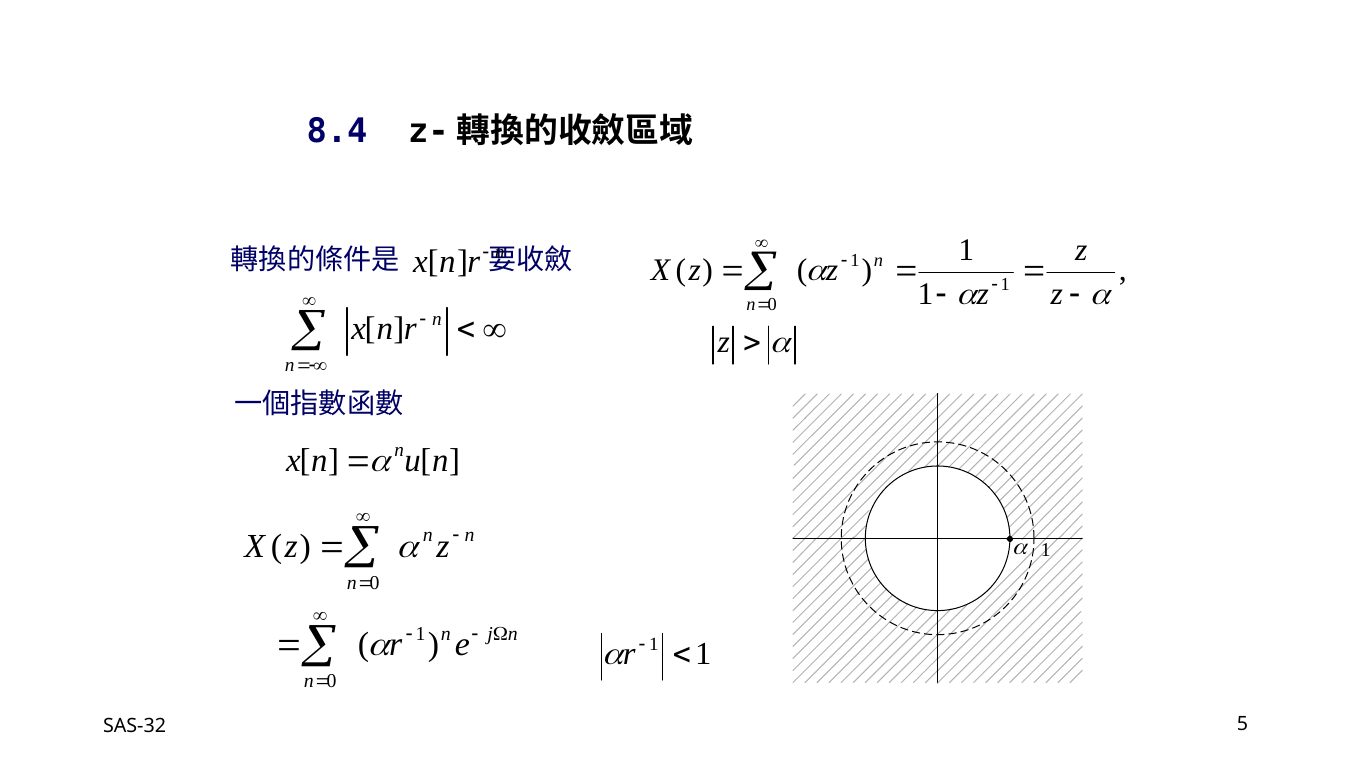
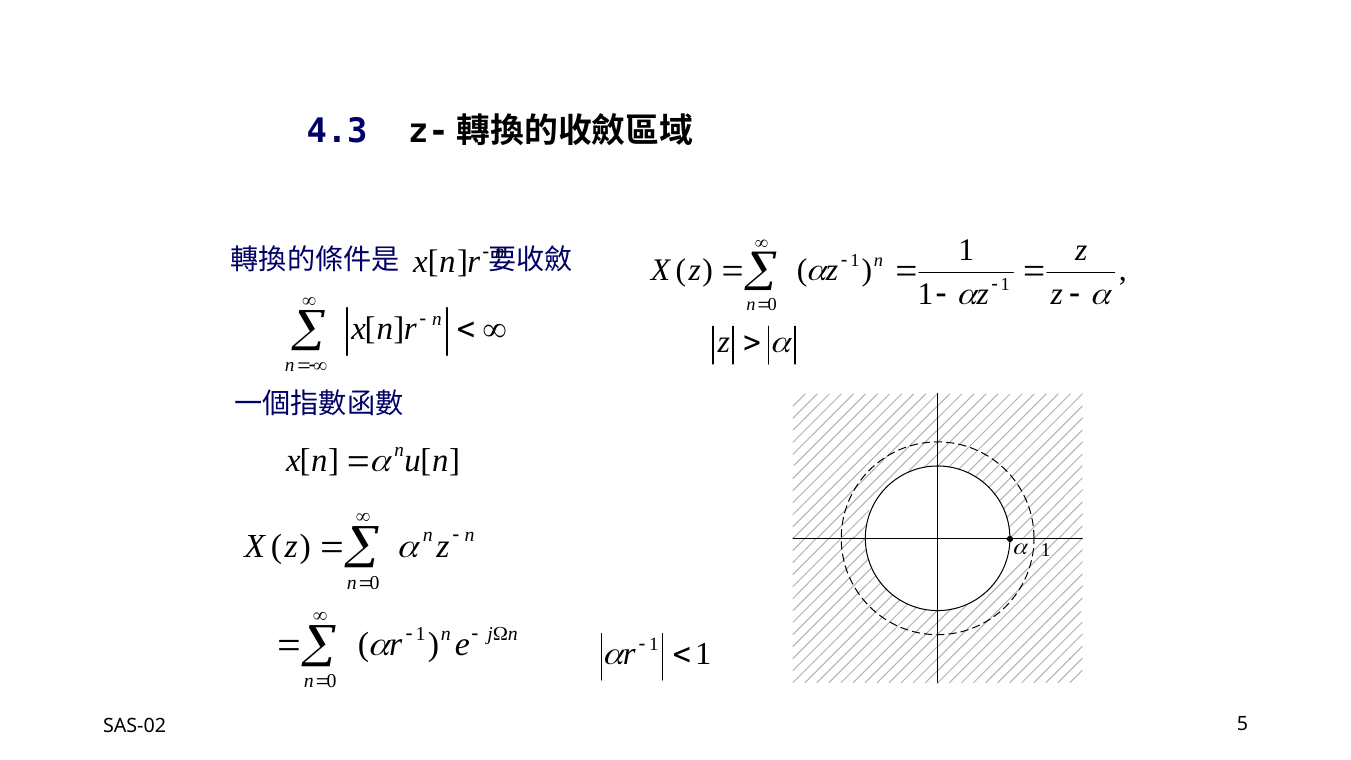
8.4: 8.4 -> 4.3 (337, 132)
SAS-32: SAS-32 -> SAS-02 (135, 726)
